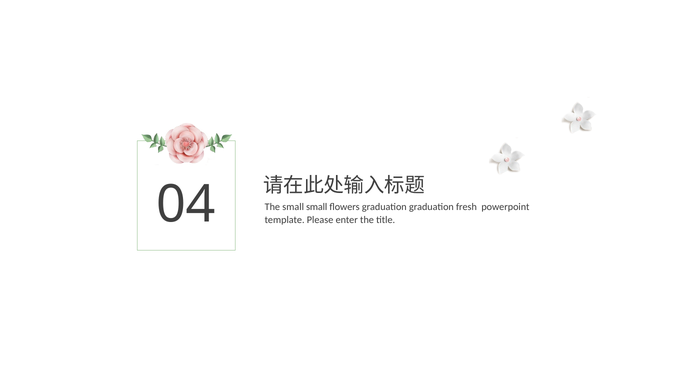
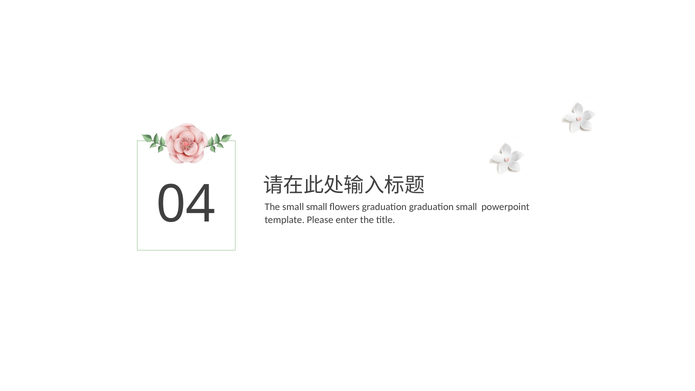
graduation fresh: fresh -> small (466, 207)
